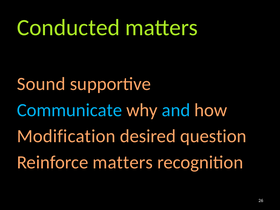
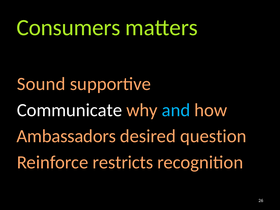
Conducted: Conducted -> Consumers (68, 28)
Communicate colour: light blue -> white (69, 110)
Modification: Modification -> Ambassadors (66, 136)
Reinforce matters: matters -> restricts (123, 162)
